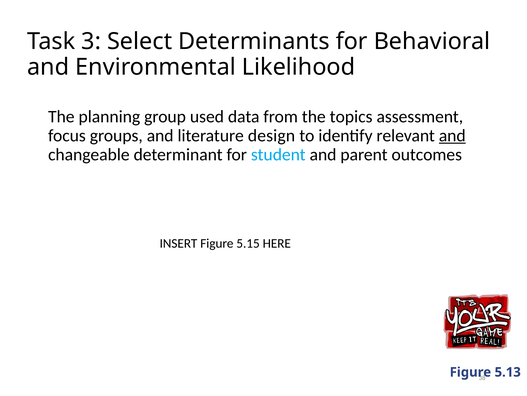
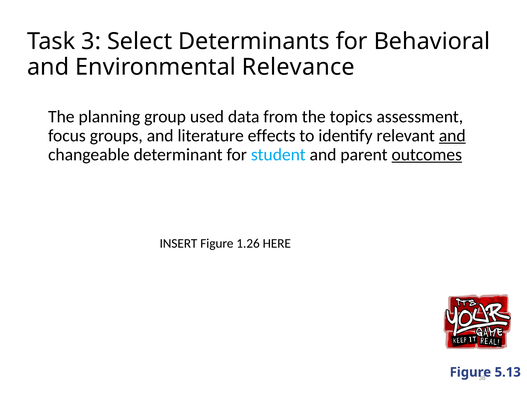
Likelihood: Likelihood -> Relevance (298, 67)
design: design -> effects (272, 135)
outcomes underline: none -> present (427, 154)
5.15: 5.15 -> 1.26 (248, 243)
